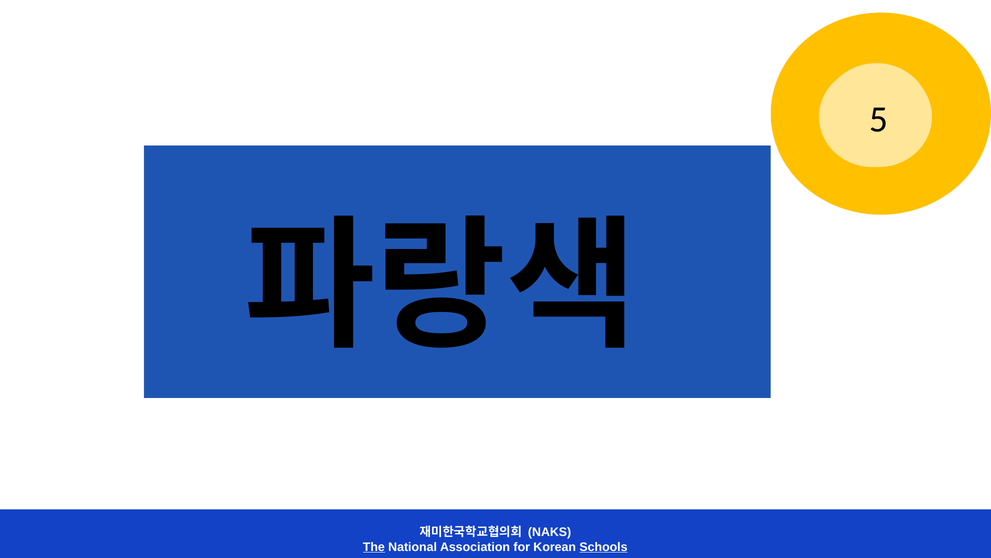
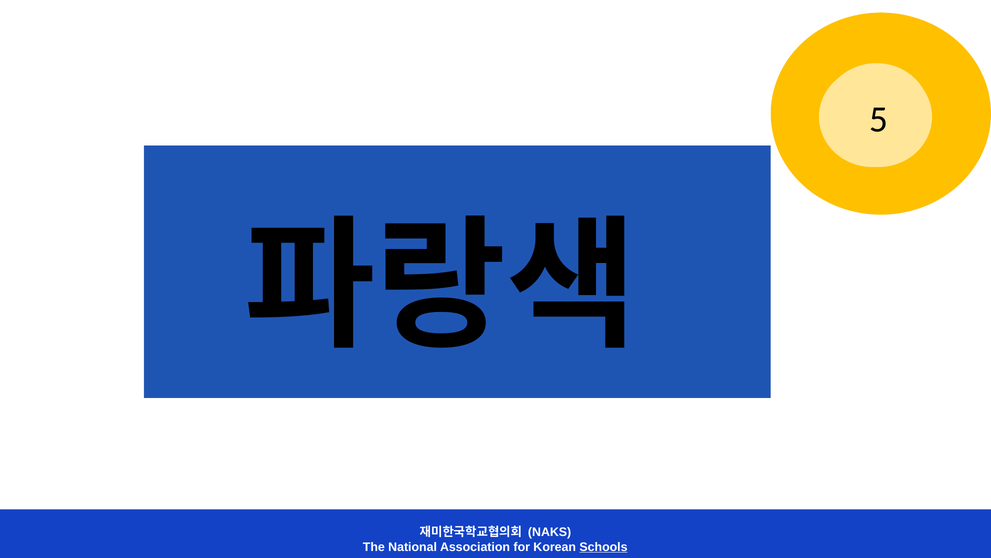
The underline: present -> none (374, 546)
